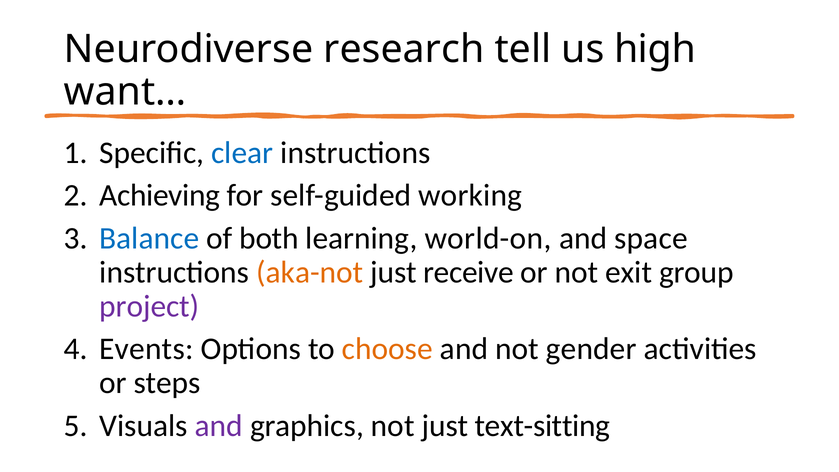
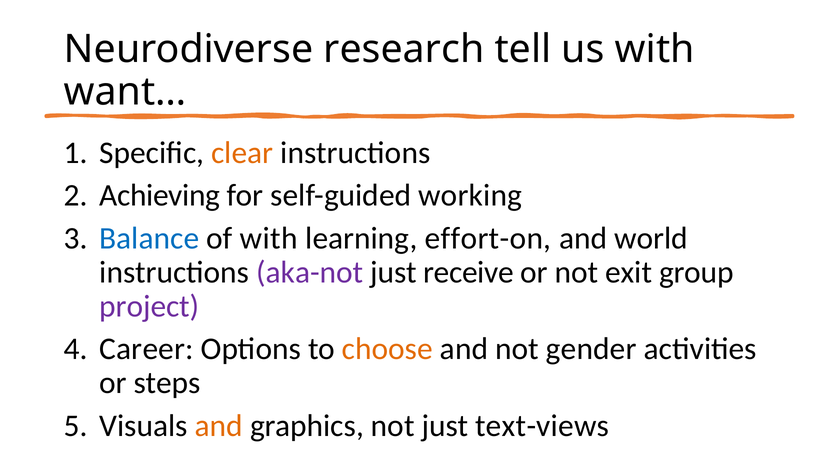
us high: high -> with (655, 49)
clear colour: blue -> orange (242, 153)
of both: both -> with (269, 238)
world-on: world-on -> effort-on (488, 238)
space: space -> world (651, 238)
aka-not colour: orange -> purple (310, 272)
Events: Events -> Career (146, 349)
and colour: purple -> orange (219, 426)
text-sitting: text-sitting -> text-views (542, 426)
